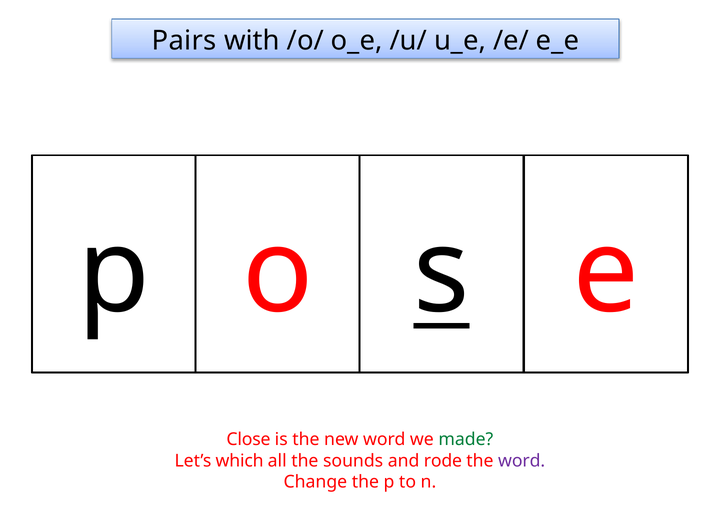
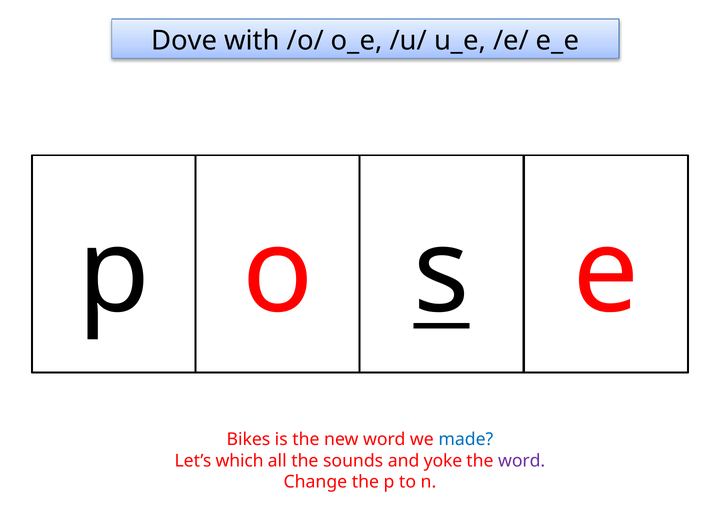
Pairs: Pairs -> Dove (184, 40)
Close: Close -> Bikes (248, 439)
made colour: green -> blue (466, 439)
rode: rode -> yoke (443, 460)
